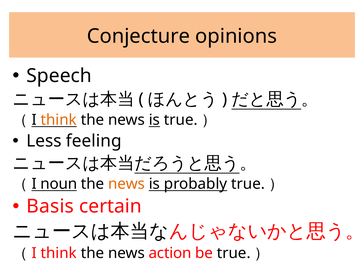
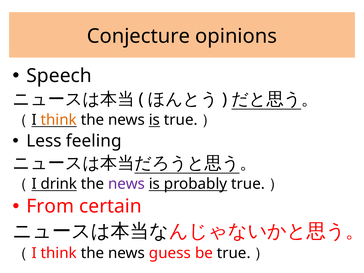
noun: noun -> drink (59, 184)
news colour: orange -> purple (127, 184)
Basis: Basis -> From (50, 206)
action: action -> guess (170, 253)
